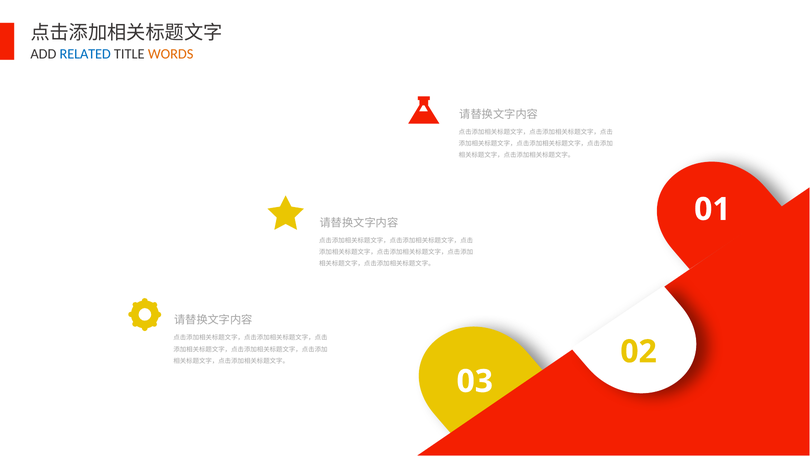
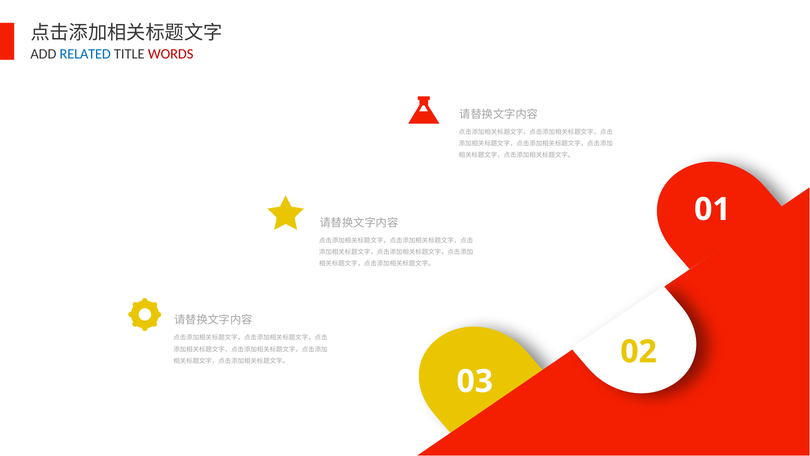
WORDS colour: orange -> red (171, 54)
